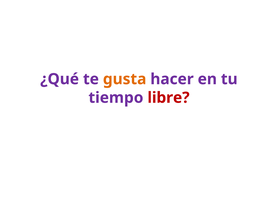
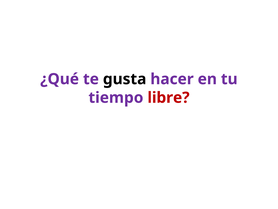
gusta colour: orange -> black (125, 79)
